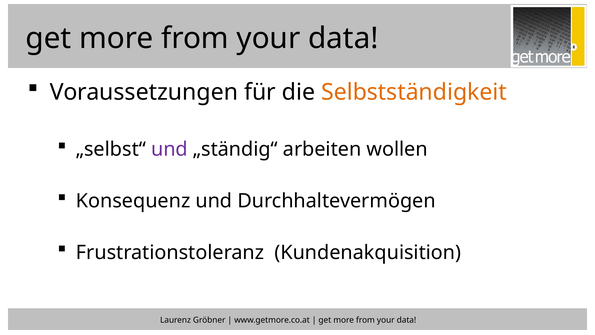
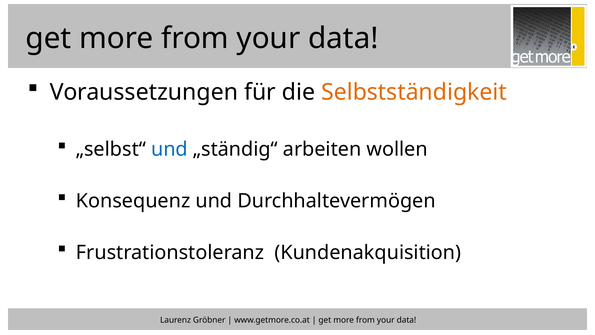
und colour: purple -> blue (169, 149)
